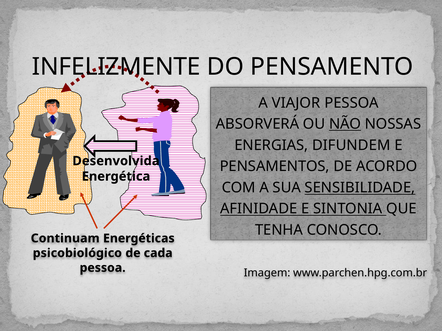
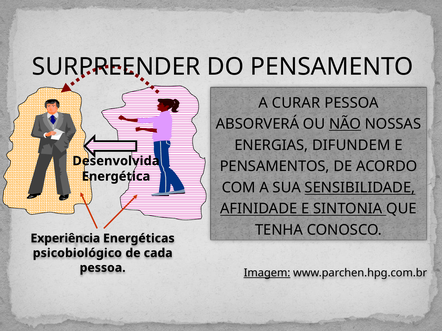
INFELIZMENTE: INFELIZMENTE -> SURPREENDER (116, 67)
VIAJOR: VIAJOR -> CURAR (296, 103)
Continuam: Continuam -> Experiência (65, 239)
Imagem underline: none -> present (267, 273)
